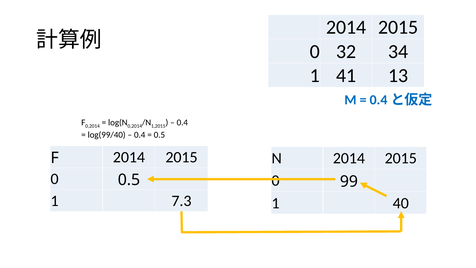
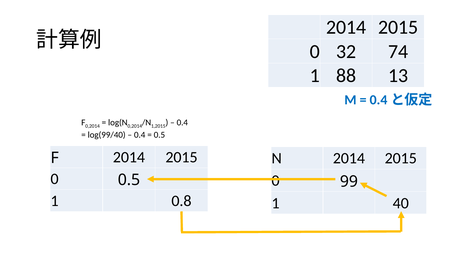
34: 34 -> 74 (398, 52)
41: 41 -> 88 (346, 76)
7.3: 7.3 -> 0.8 (181, 201)
